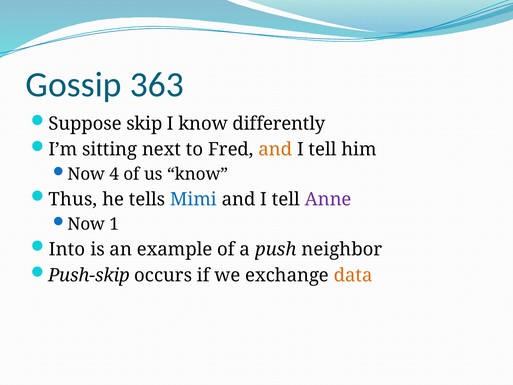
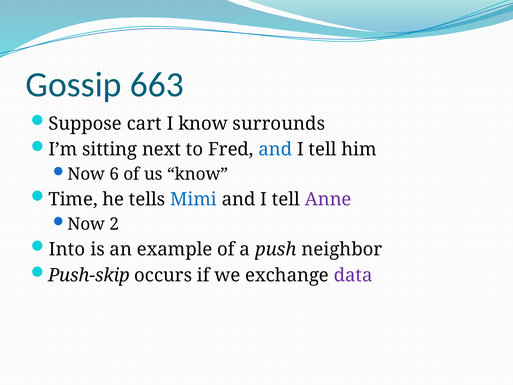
363: 363 -> 663 (157, 85)
skip: skip -> cart (144, 124)
differently: differently -> surrounds (279, 124)
and colour: orange -> blue (275, 149)
4: 4 -> 6 (114, 174)
Thus: Thus -> Time (73, 199)
1: 1 -> 2 (114, 224)
data colour: orange -> purple (353, 275)
